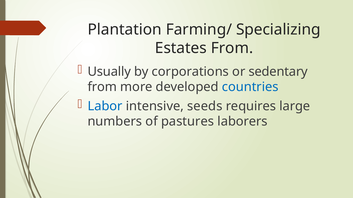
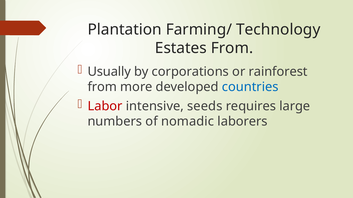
Specializing: Specializing -> Technology (278, 30)
sedentary: sedentary -> rainforest (278, 72)
Labor colour: blue -> red (105, 106)
pastures: pastures -> nomadic (188, 122)
